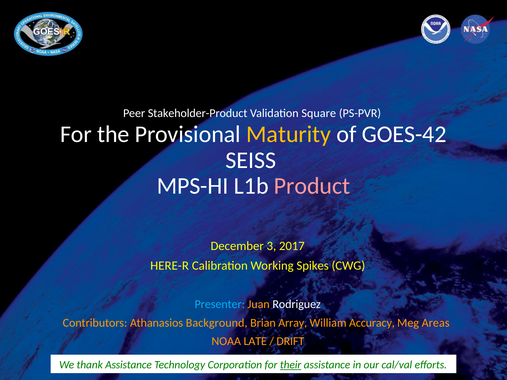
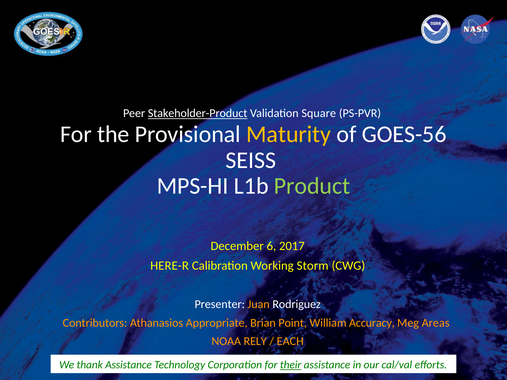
Stakeholder-Product underline: none -> present (198, 113)
GOES-42: GOES-42 -> GOES-56 (404, 134)
Product colour: pink -> light green (312, 186)
3: 3 -> 6 (271, 246)
Spikes: Spikes -> Storm (313, 266)
Presenter colour: light blue -> white (220, 304)
Background: Background -> Appropriate (217, 323)
Array: Array -> Point (293, 323)
LATE: LATE -> RELY (255, 341)
DRIFT: DRIFT -> EACH (290, 341)
